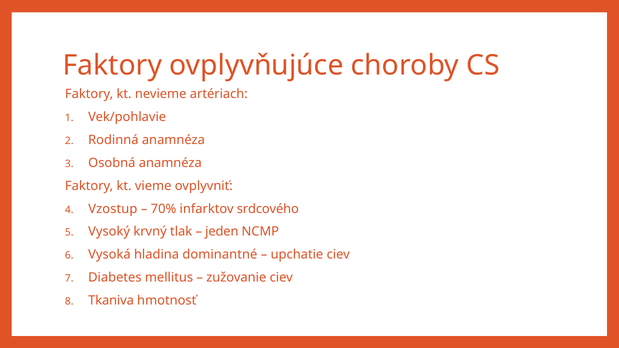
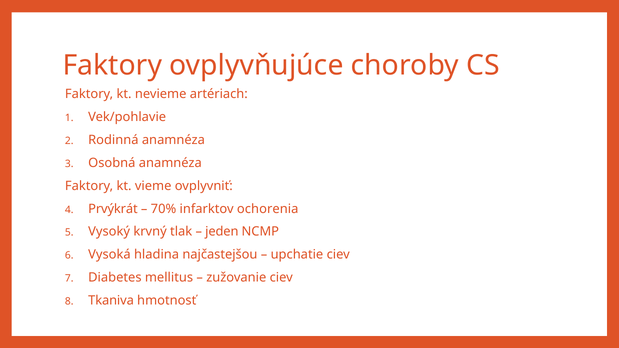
Vzostup: Vzostup -> Prvýkrát (113, 209)
srdcového: srdcového -> ochorenia (268, 209)
dominantné: dominantné -> najčastejšou (220, 255)
